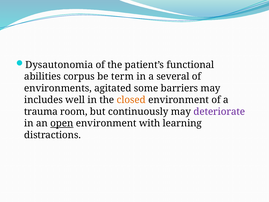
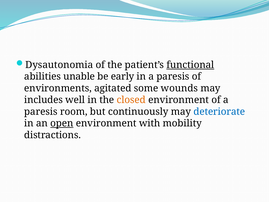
functional underline: none -> present (190, 65)
corpus: corpus -> unable (79, 76)
term: term -> early (123, 76)
in a several: several -> paresis (173, 76)
barriers: barriers -> wounds (179, 88)
trauma: trauma -> paresis (41, 112)
deteriorate colour: purple -> blue (219, 112)
learning: learning -> mobility (182, 123)
